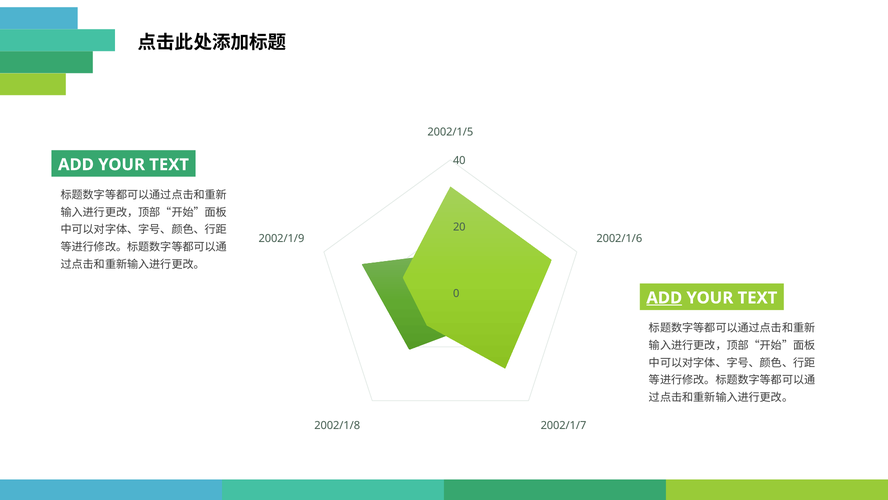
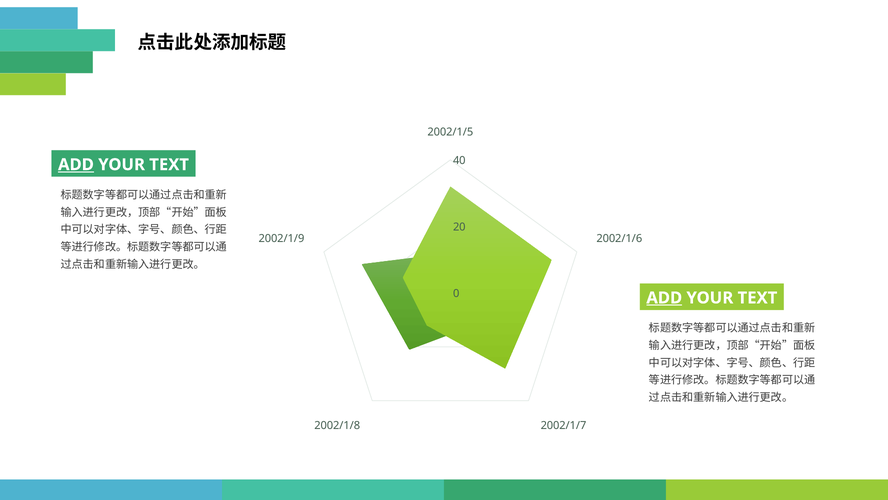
ADD underline: none -> present (76, 164)
